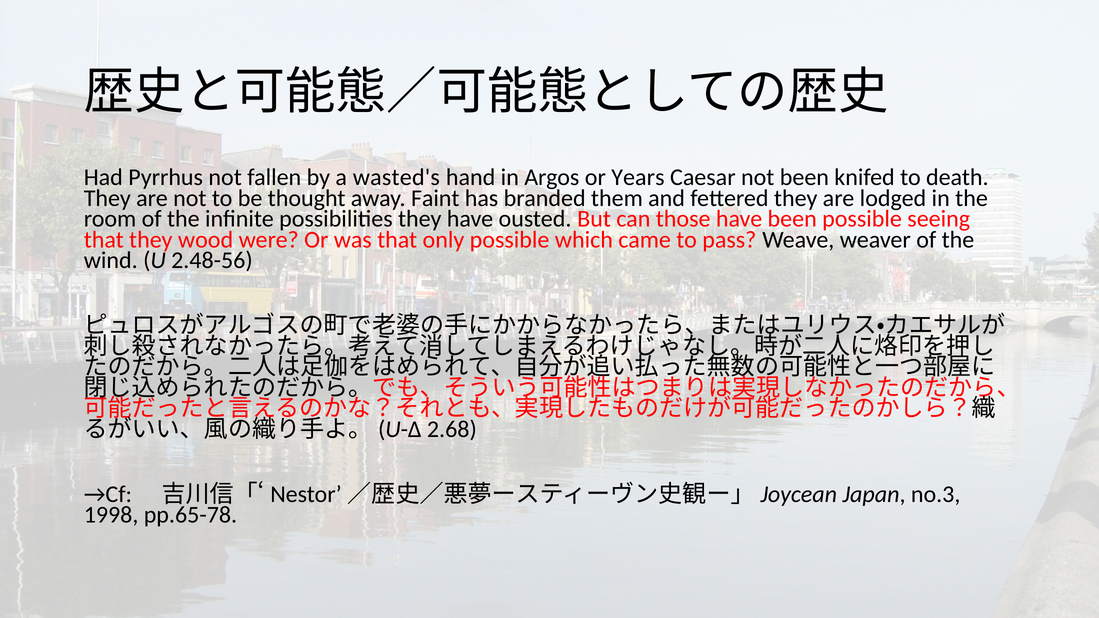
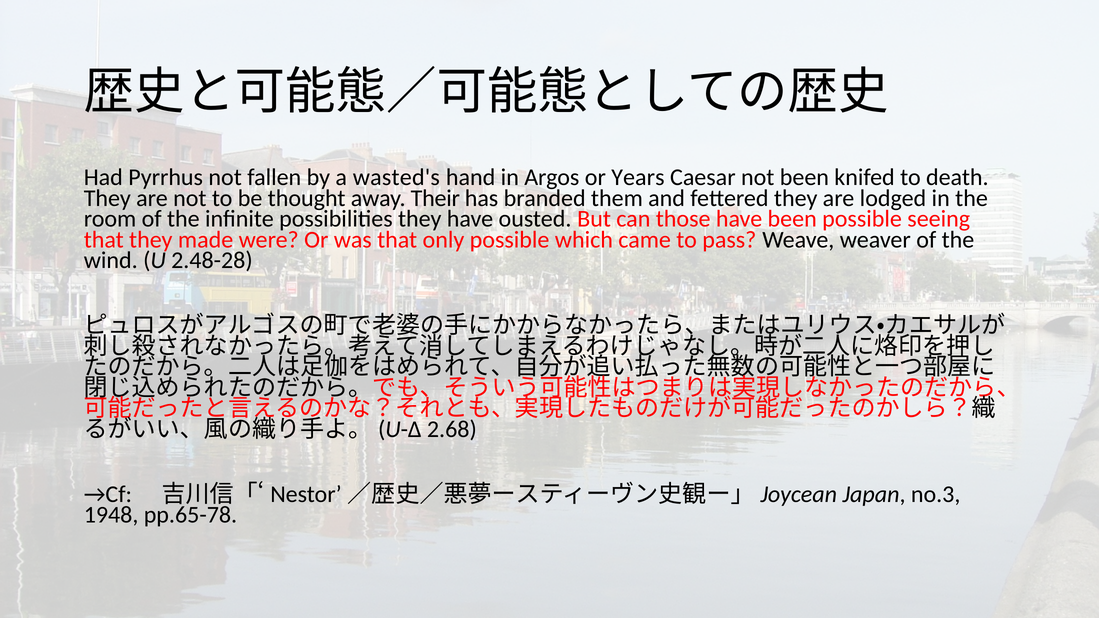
Faint: Faint -> Their (435, 198)
wood: wood -> made (206, 240)
2.48-56: 2.48-56 -> 2.48-28 (212, 260)
1998: 1998 -> 1948 (111, 515)
